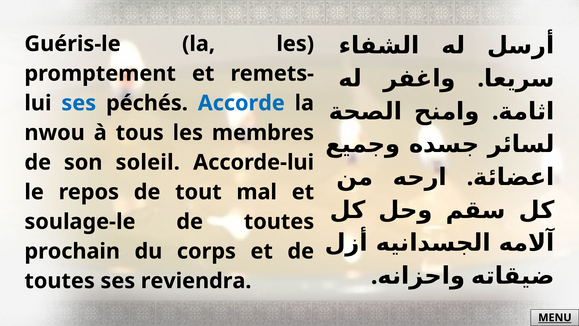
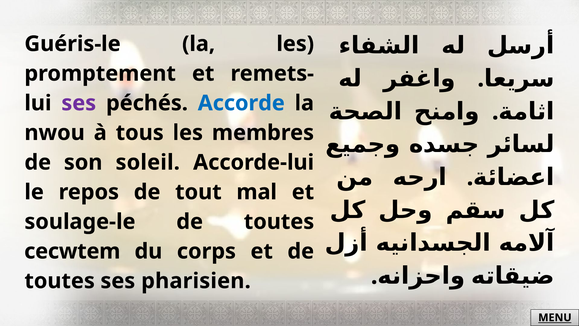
ses colour: blue -> purple (79, 103)
prochain: prochain -> cecwtem (72, 251)
reviendra: reviendra -> pharisien (196, 281)
